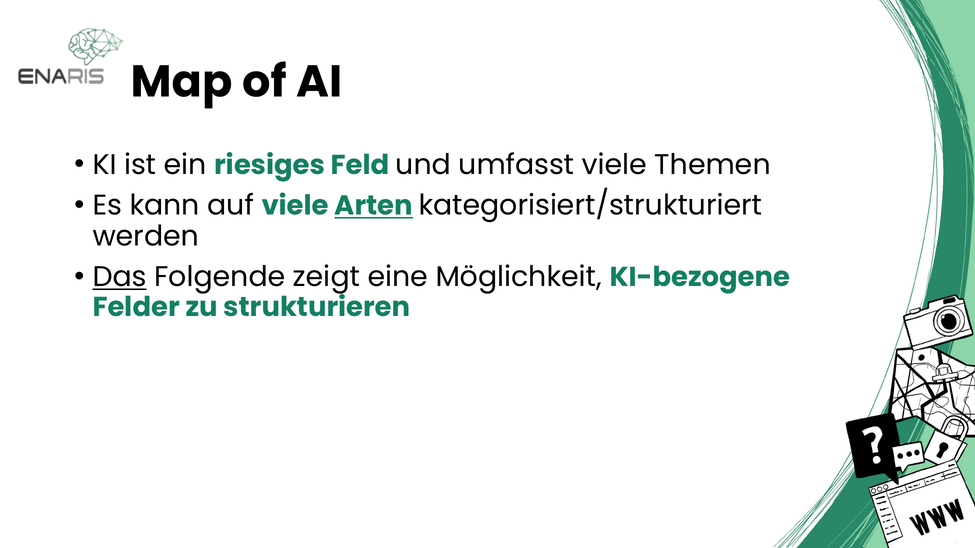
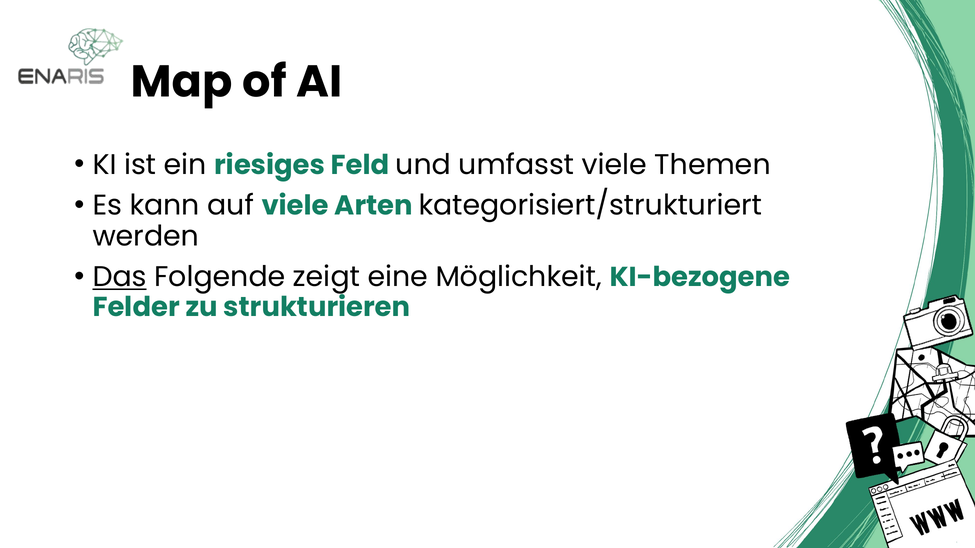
Arten underline: present -> none (374, 206)
